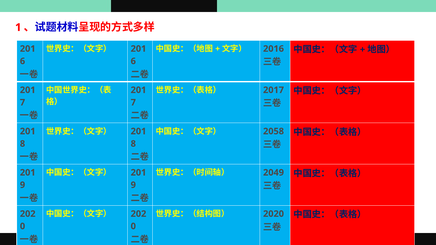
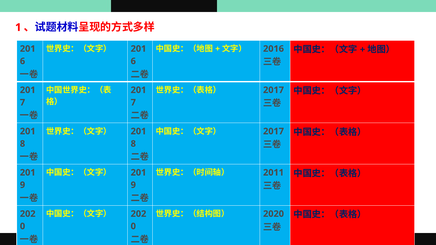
2058: 2058 -> 2017 (274, 131)
2049: 2049 -> 2011 (274, 173)
